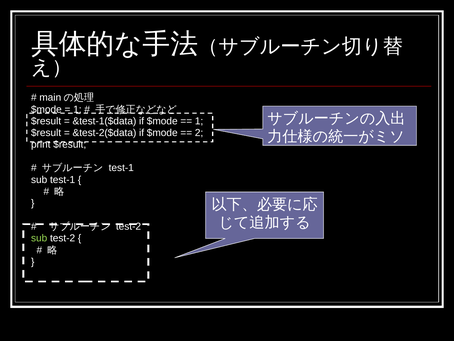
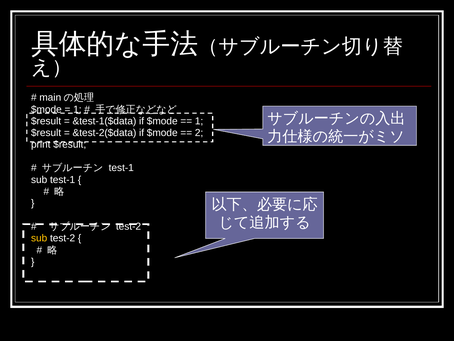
sub colour: light green -> yellow (39, 238)
